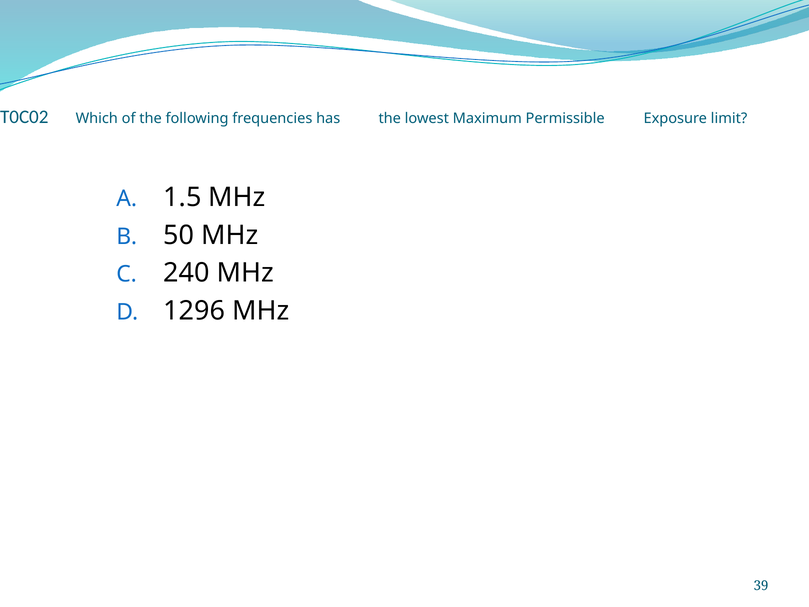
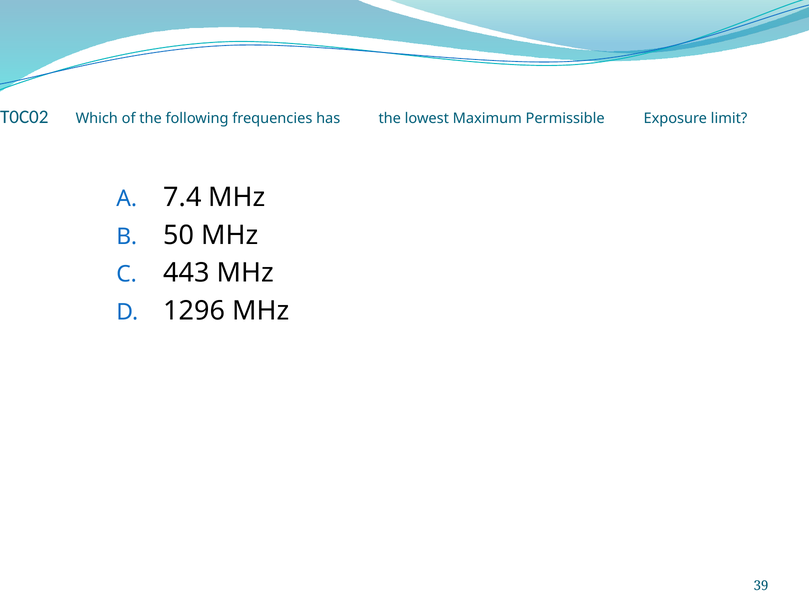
1.5: 1.5 -> 7.4 (182, 197)
240: 240 -> 443 (187, 273)
